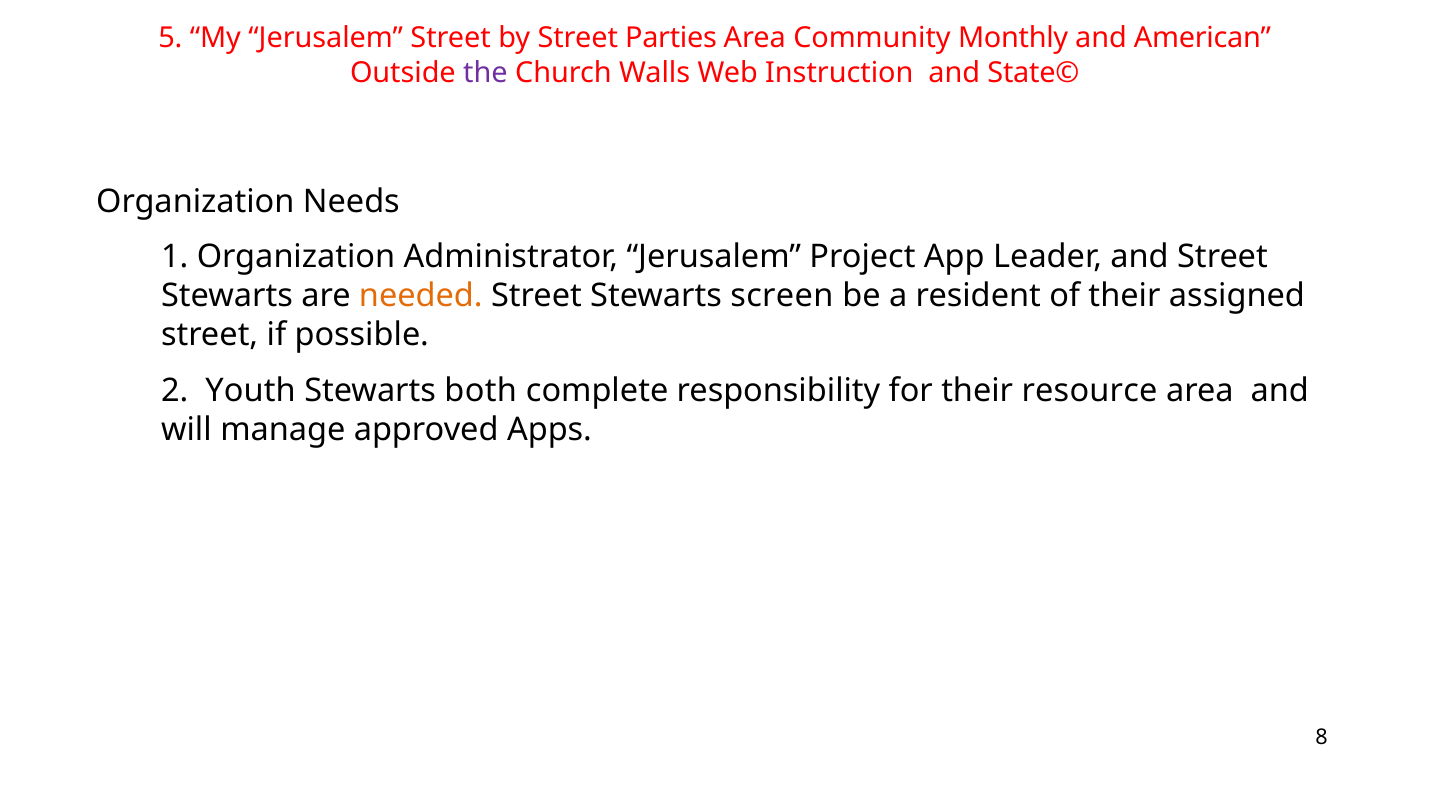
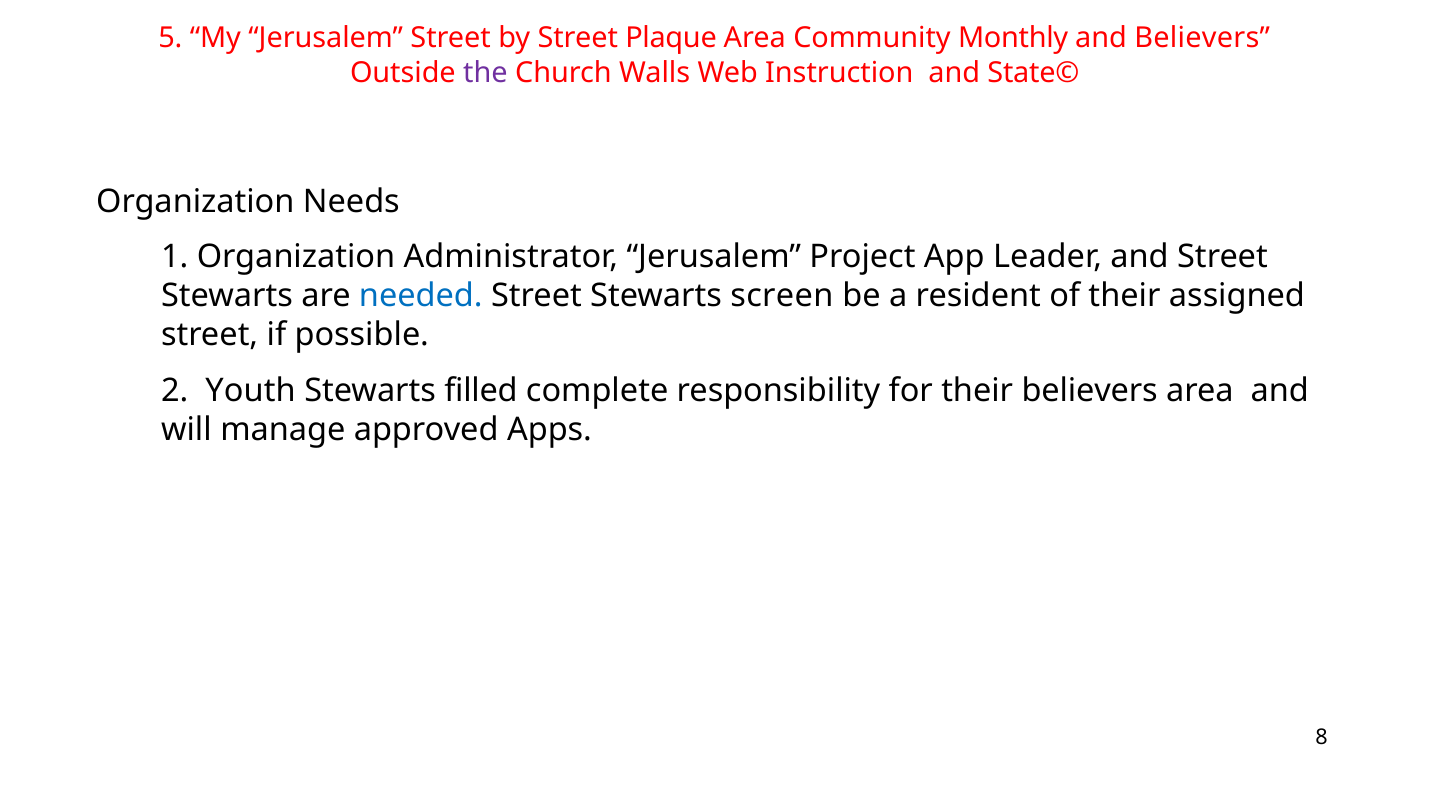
Parties: Parties -> Plaque (671, 38)
and American: American -> Believers (1202, 38)
needed colour: orange -> blue (421, 296)
both: both -> filled (481, 390)
their resource: resource -> believers (1090, 390)
